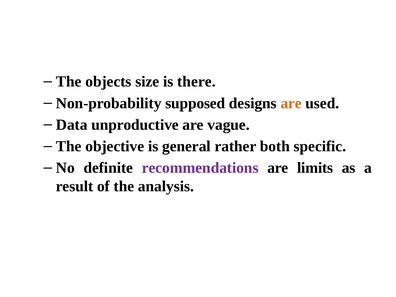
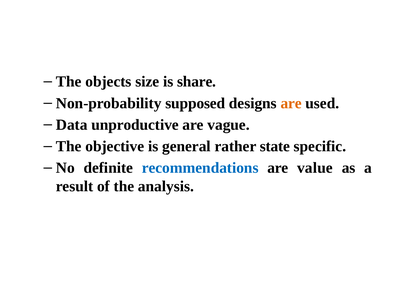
there: there -> share (197, 82)
both: both -> state (275, 146)
recommendations colour: purple -> blue (200, 168)
limits: limits -> value (315, 168)
